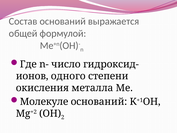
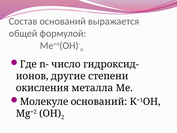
одного: одного -> другие (68, 76)
